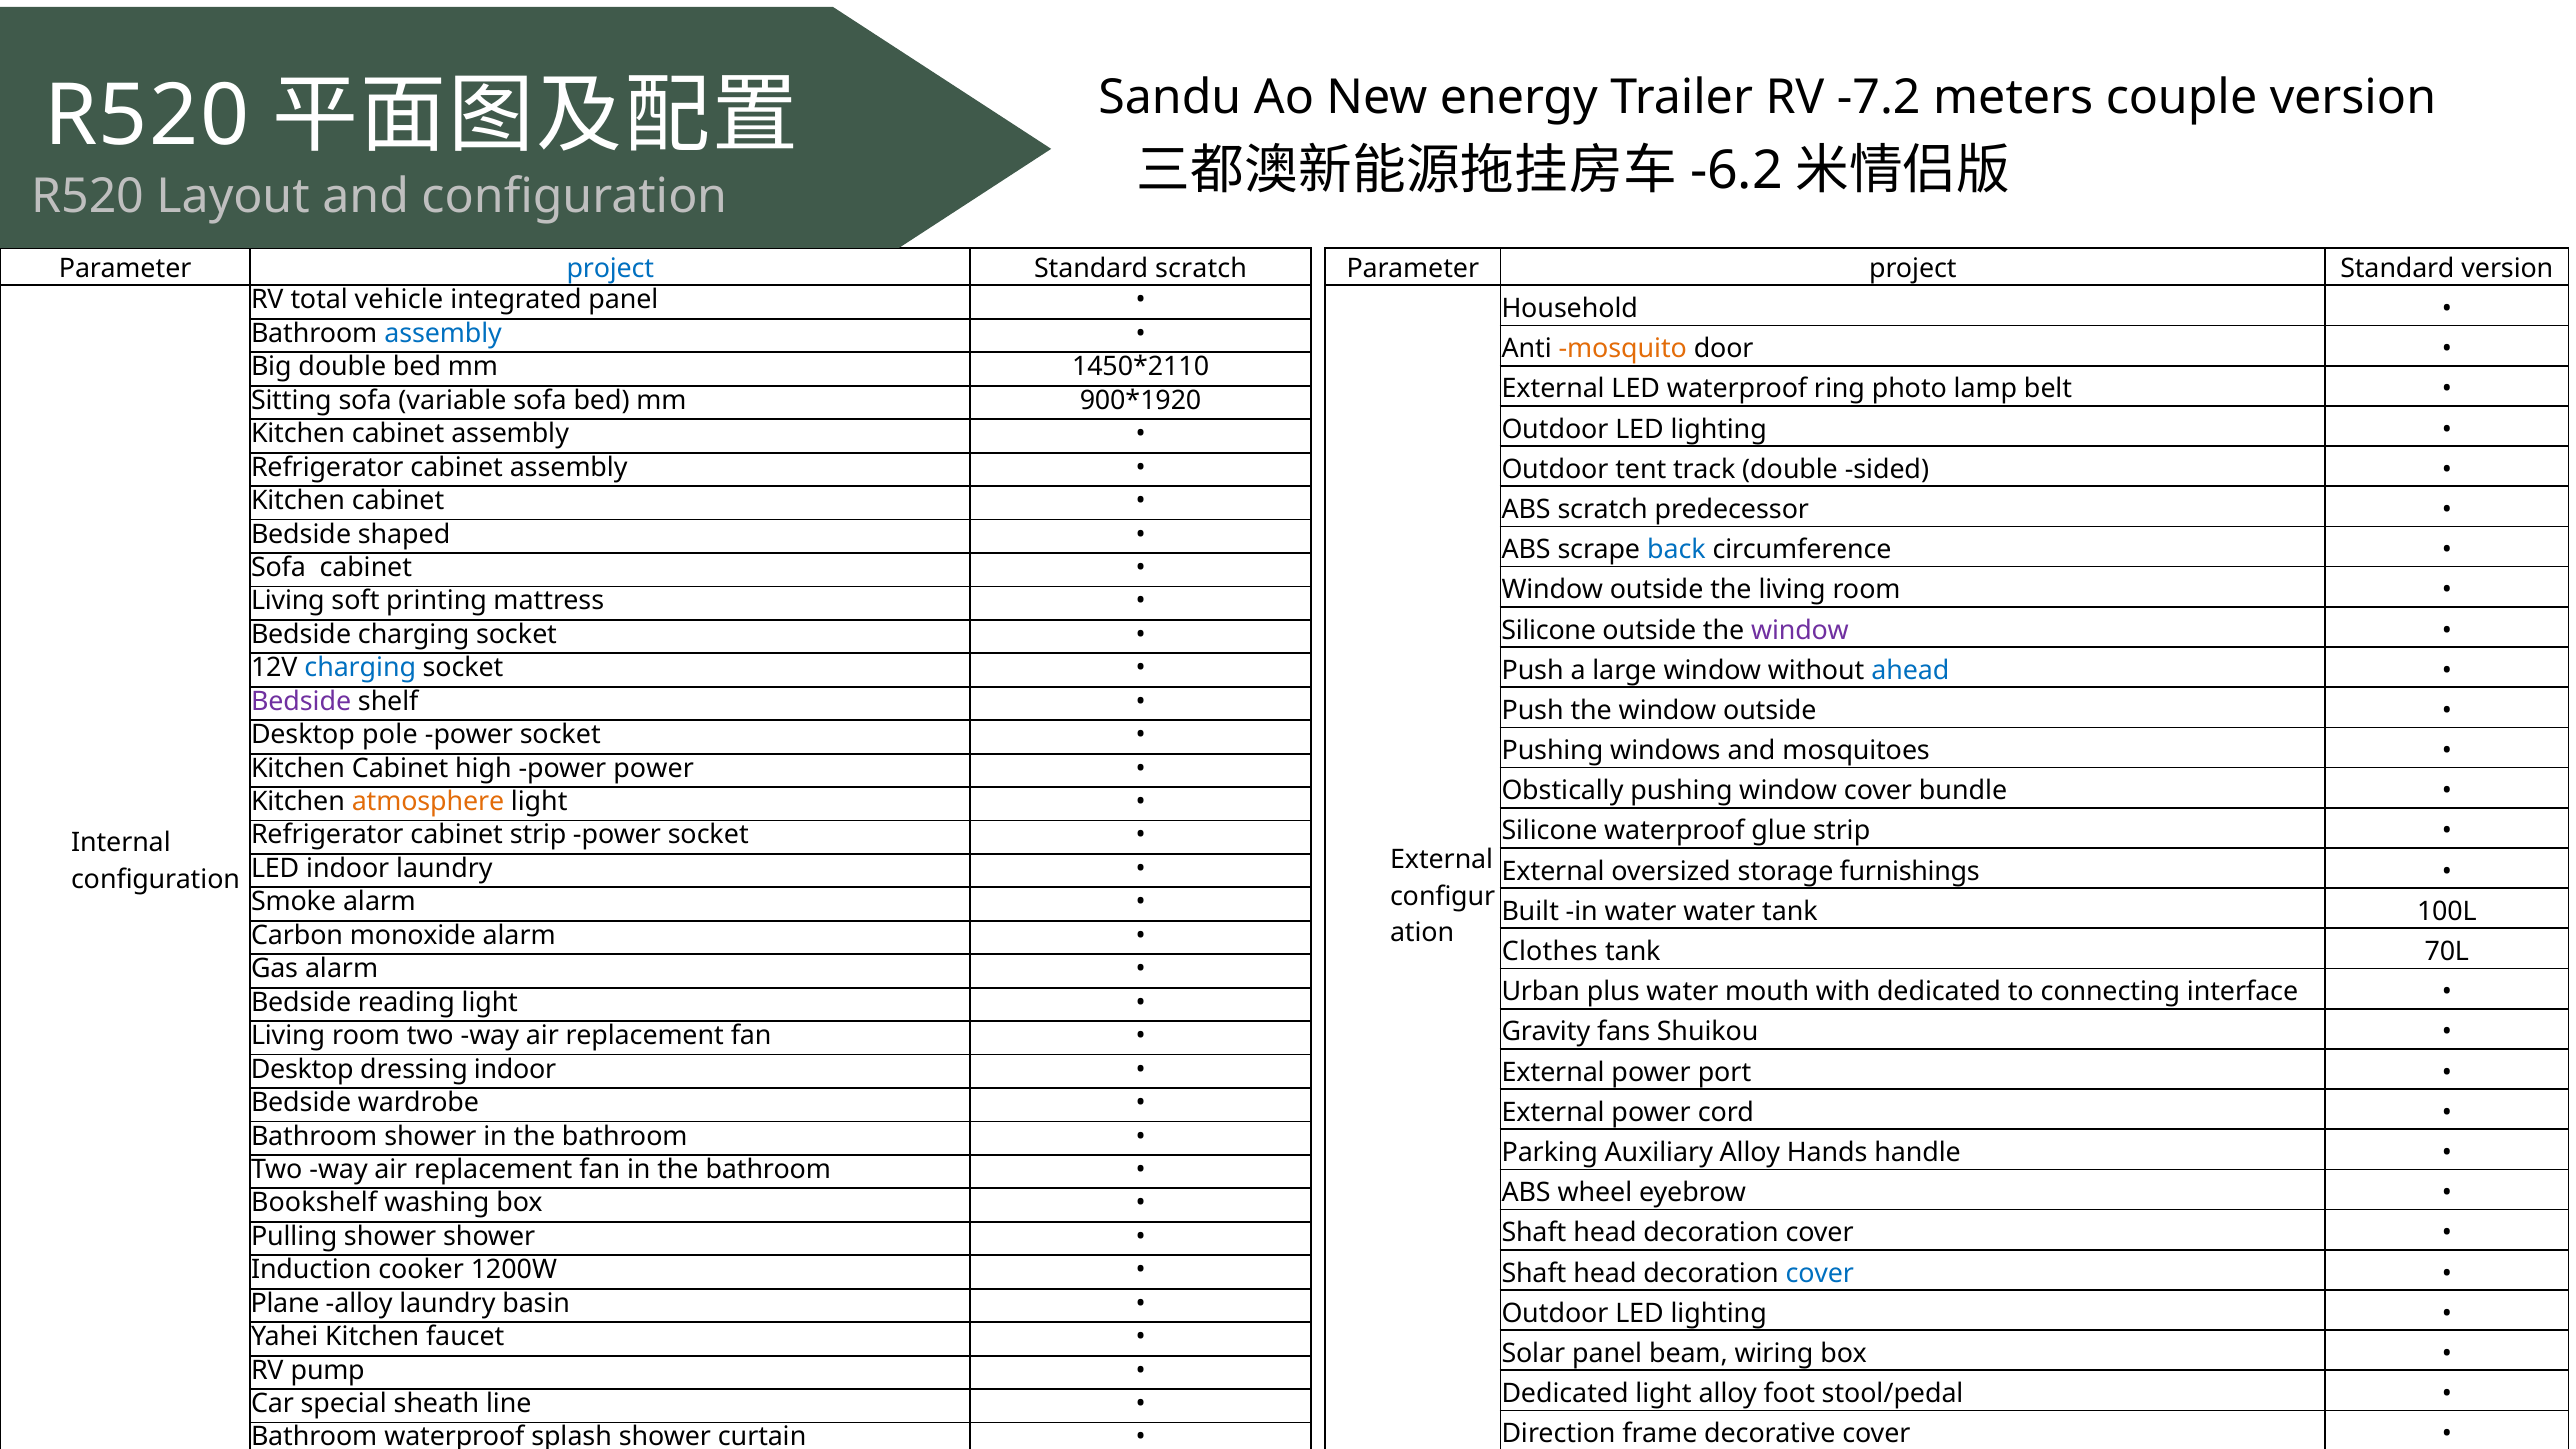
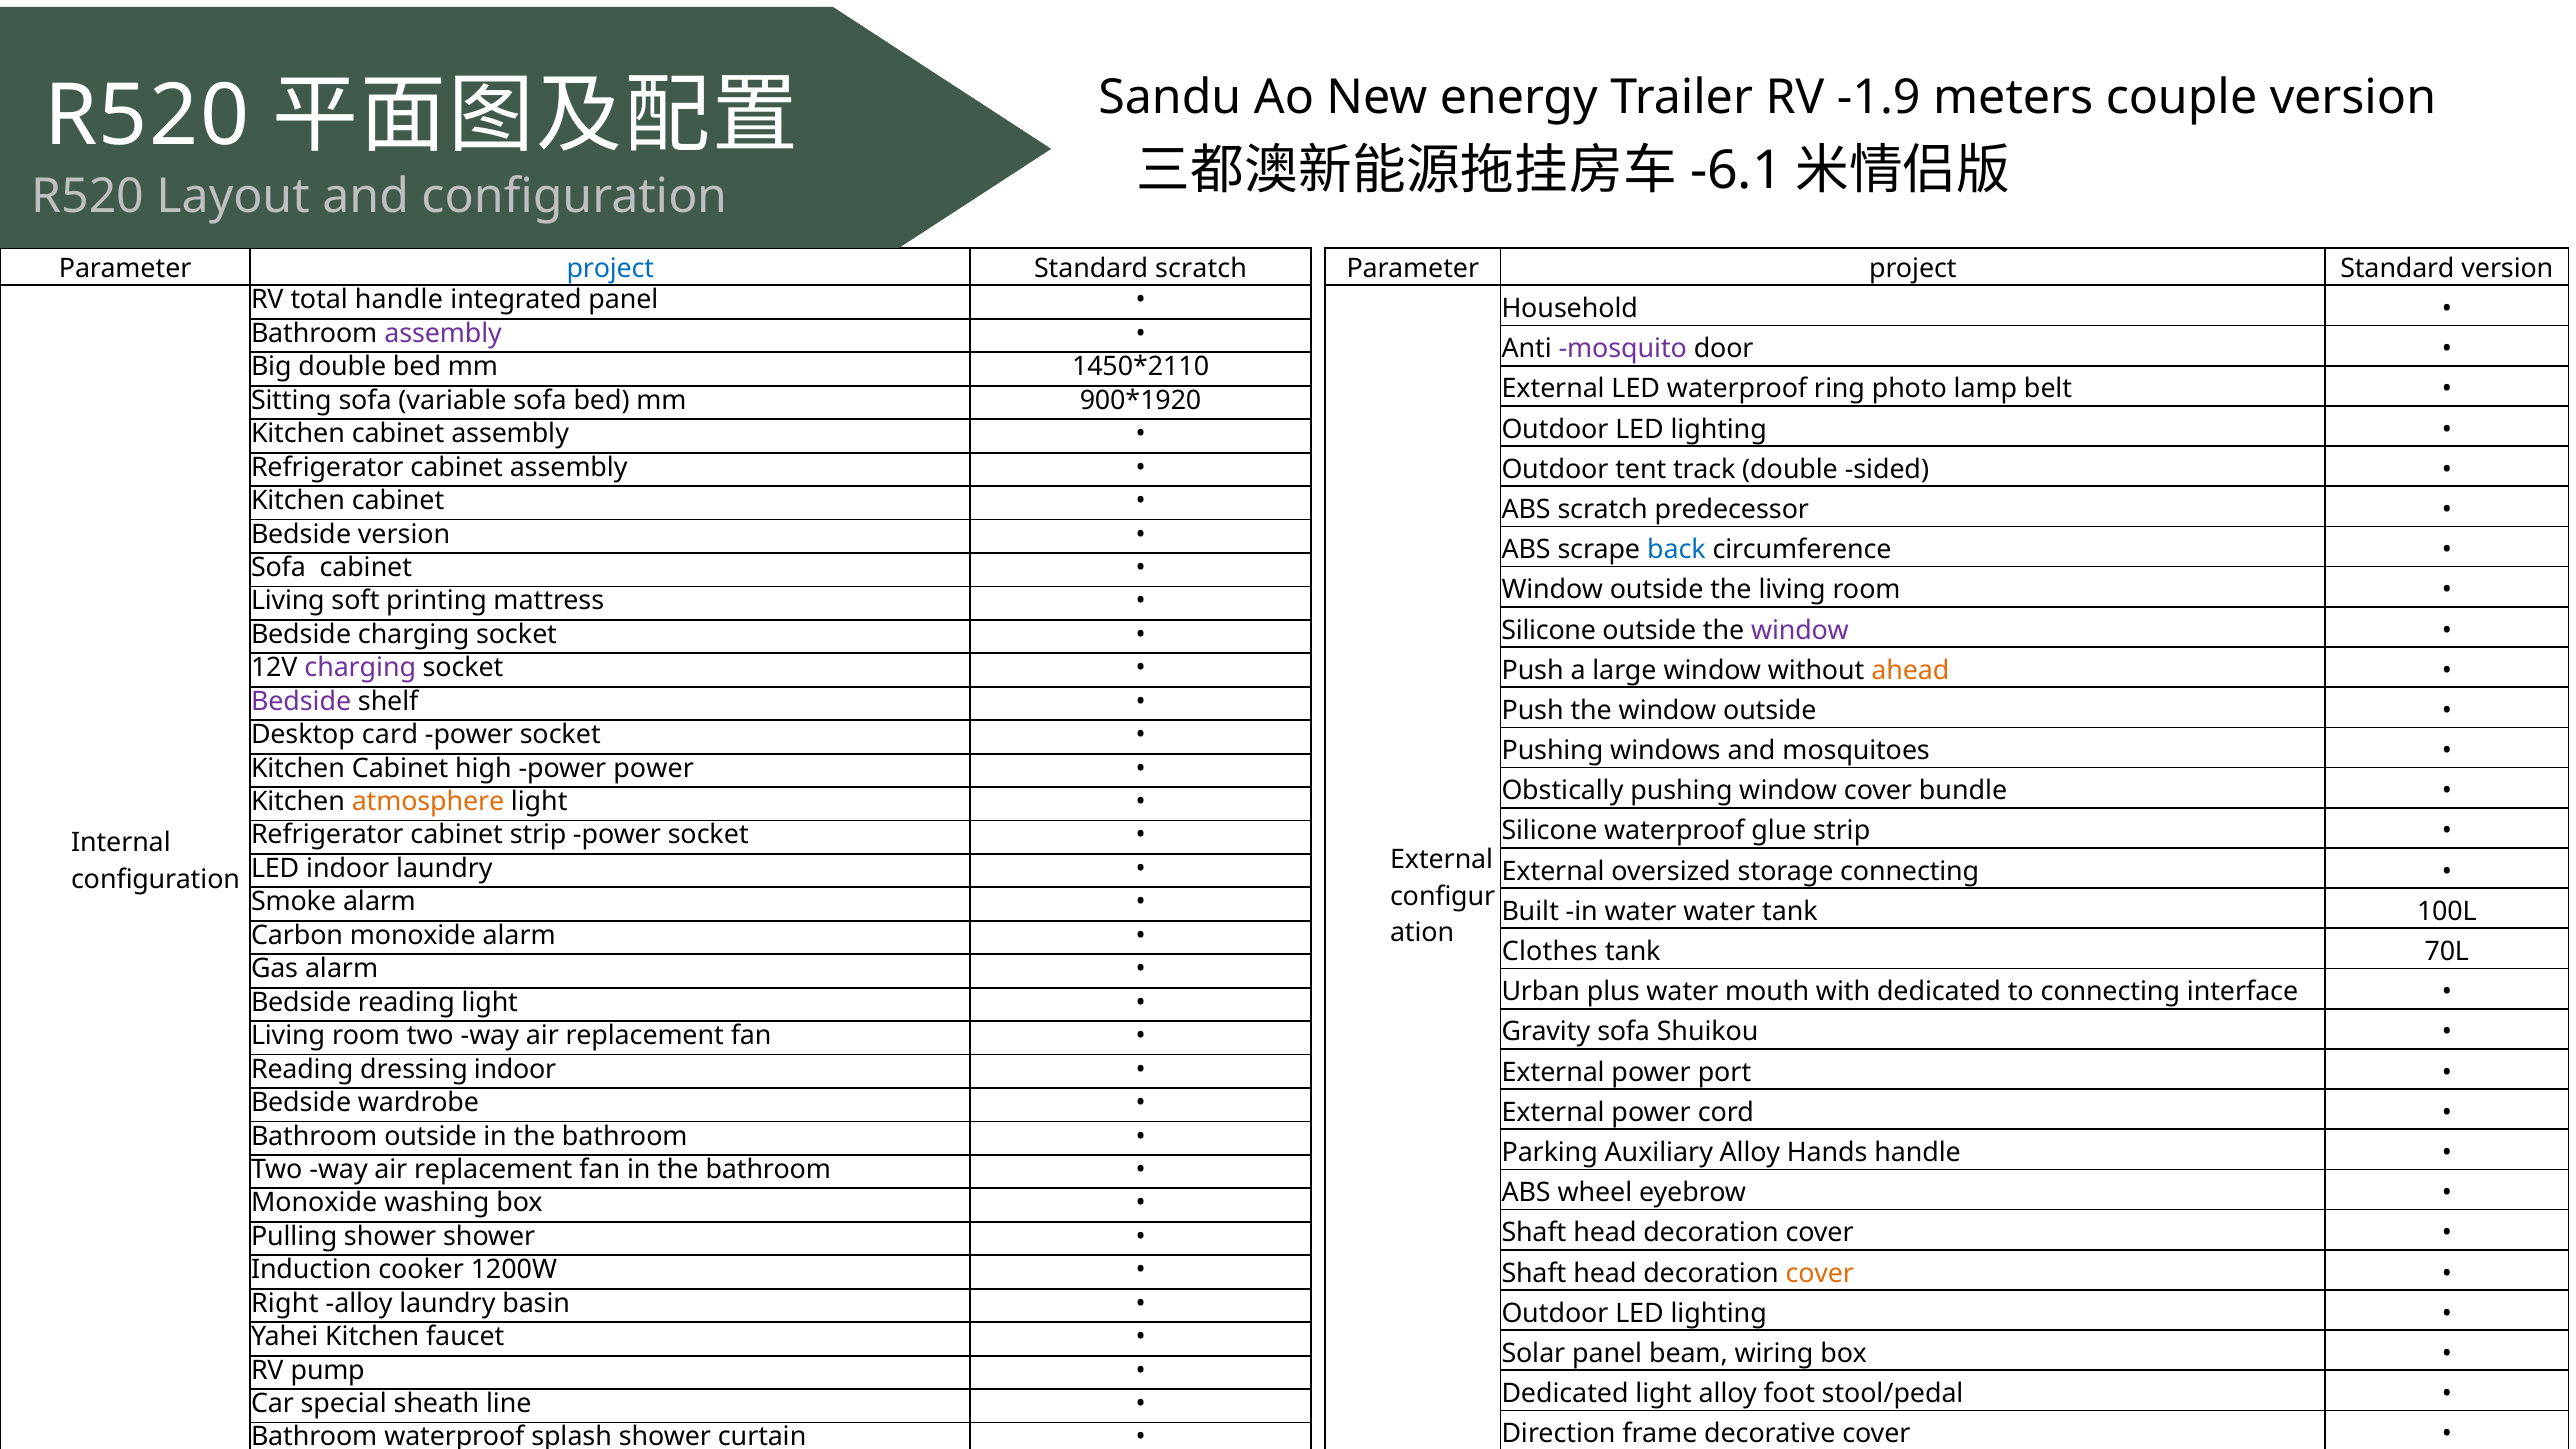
-7.2: -7.2 -> -1.9 (1879, 98)
-6.2: -6.2 -> -6.1 (1737, 171)
total vehicle: vehicle -> handle (399, 300)
assembly colour: blue -> purple (443, 333)
mosquito colour: orange -> purple (1623, 349)
Bedside shaped: shaped -> version (404, 534)
charging colour: blue -> purple (360, 668)
ahead colour: blue -> orange (1910, 670)
pole: pole -> card (390, 735)
storage furnishings: furnishings -> connecting (1910, 871)
Gravity fans: fans -> sofa (1624, 1032)
Desktop: Desktop -> Reading (302, 1069)
Bathroom shower: shower -> outside (430, 1136)
Bookshelf: Bookshelf -> Monoxide (314, 1203)
cover colour: blue -> orange (1820, 1273)
Plane: Plane -> Right (285, 1303)
